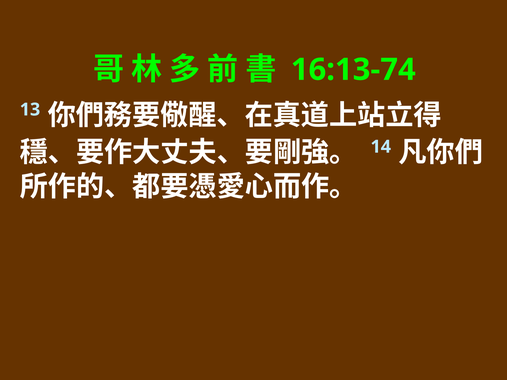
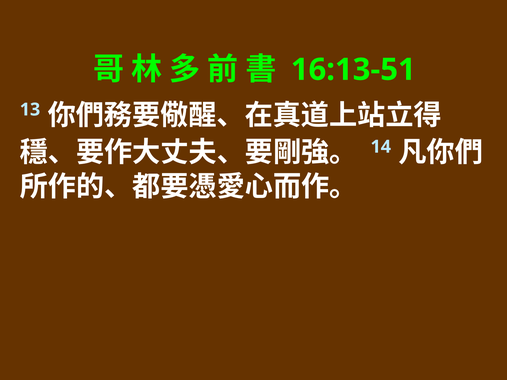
16:13-74: 16:13-74 -> 16:13-51 (353, 70)
